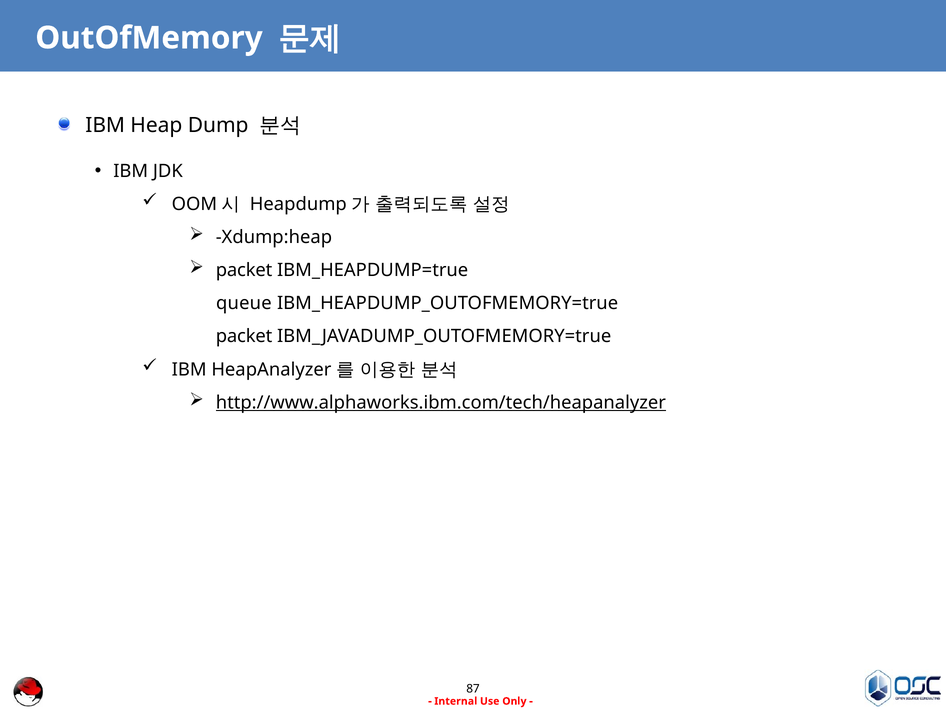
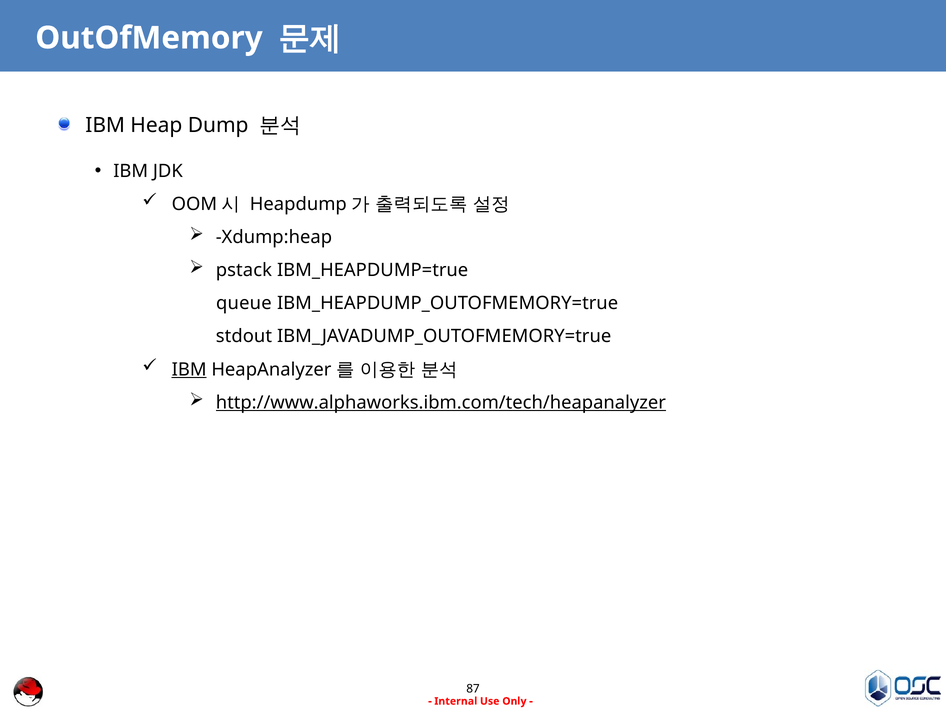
packet: packet -> pstack (244, 270)
packet: packet -> stdout (244, 337)
IBM underline: none -> present (189, 370)
